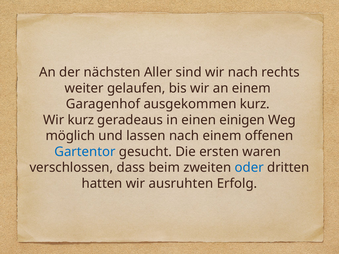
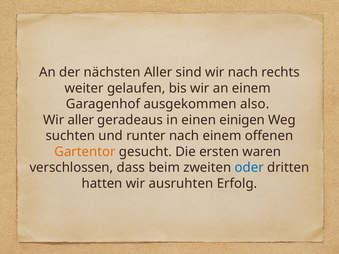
ausgekommen kurz: kurz -> also (255, 104)
Wir kurz: kurz -> aller (81, 120)
möglich: möglich -> suchten (70, 136)
lassen: lassen -> runter (146, 136)
Gartentor colour: blue -> orange (85, 152)
